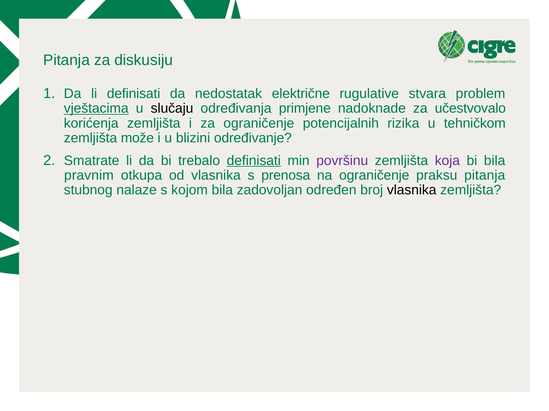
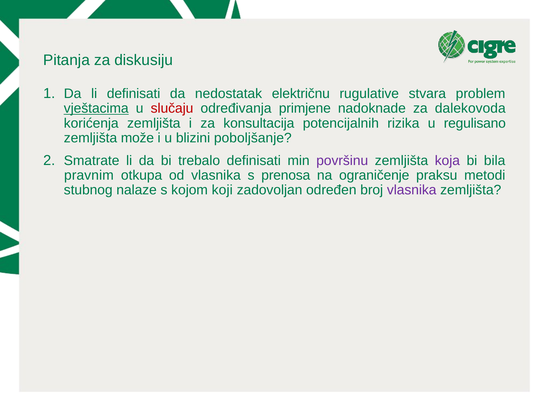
električne: električne -> električnu (301, 94)
slučaju colour: black -> red (172, 109)
učestvovalo: učestvovalo -> dalekovoda (470, 109)
za ograničenje: ograničenje -> konsultacija (259, 123)
tehničkom: tehničkom -> regulisano (475, 123)
određivanje: određivanje -> poboljšanje (253, 138)
definisati underline: present -> none (254, 161)
praksu pitanja: pitanja -> metodi (485, 176)
kojom bila: bila -> koji (222, 190)
vlasnika colour: black -> purple (412, 190)
